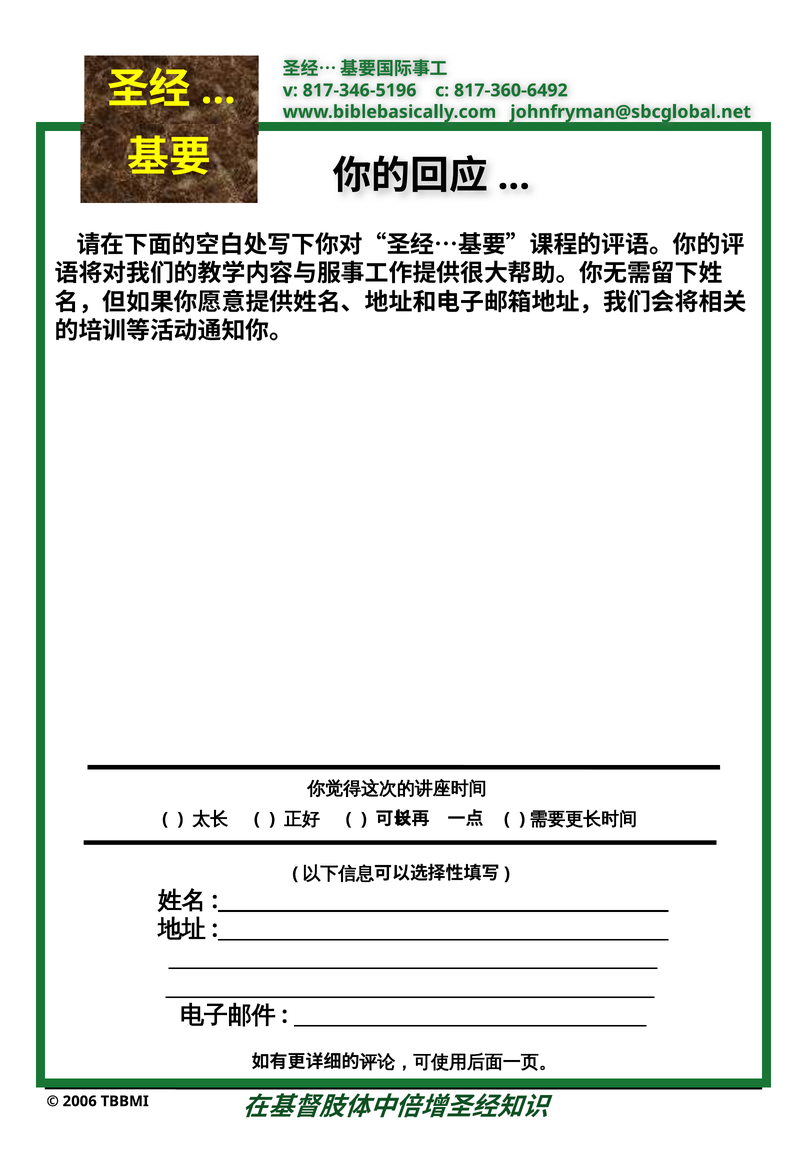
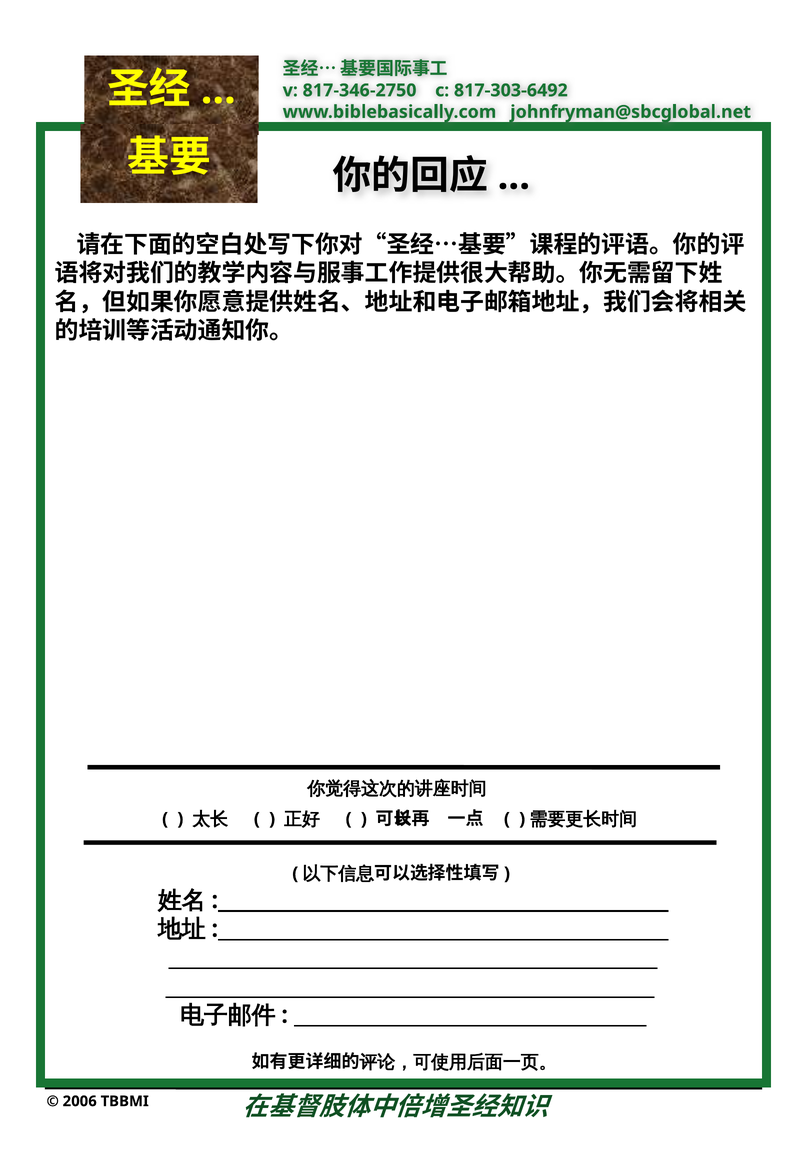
817-346-5196: 817-346-5196 -> 817-346-2750 (360, 90)
817-360-6492: 817-360-6492 -> 817-303-6492 (511, 90)
